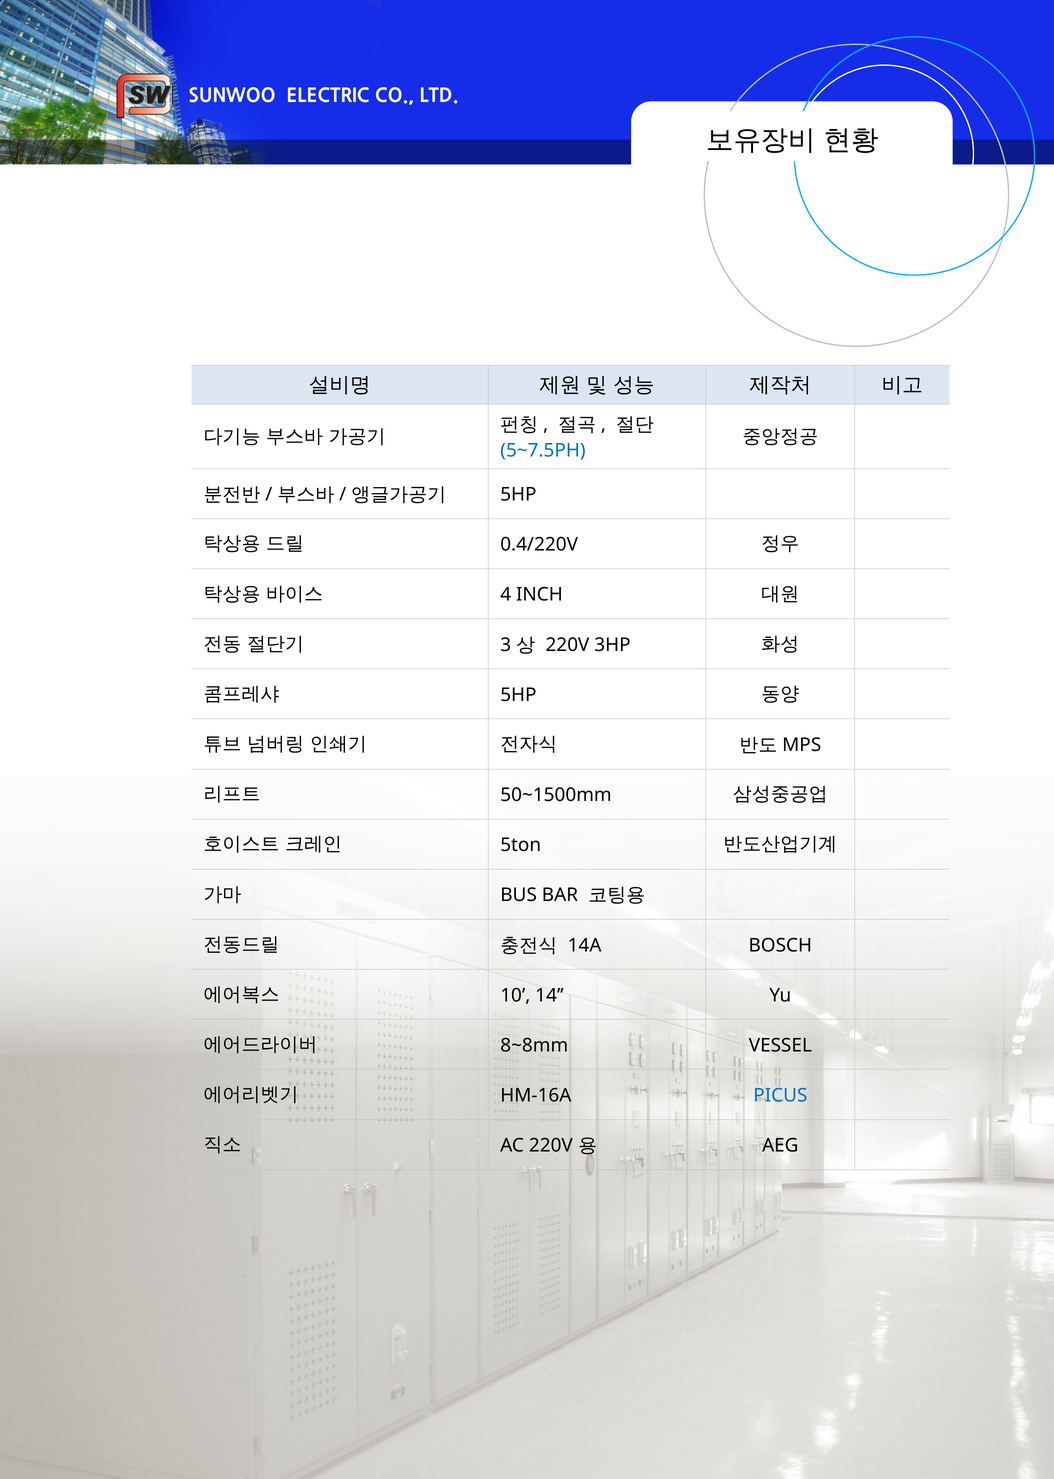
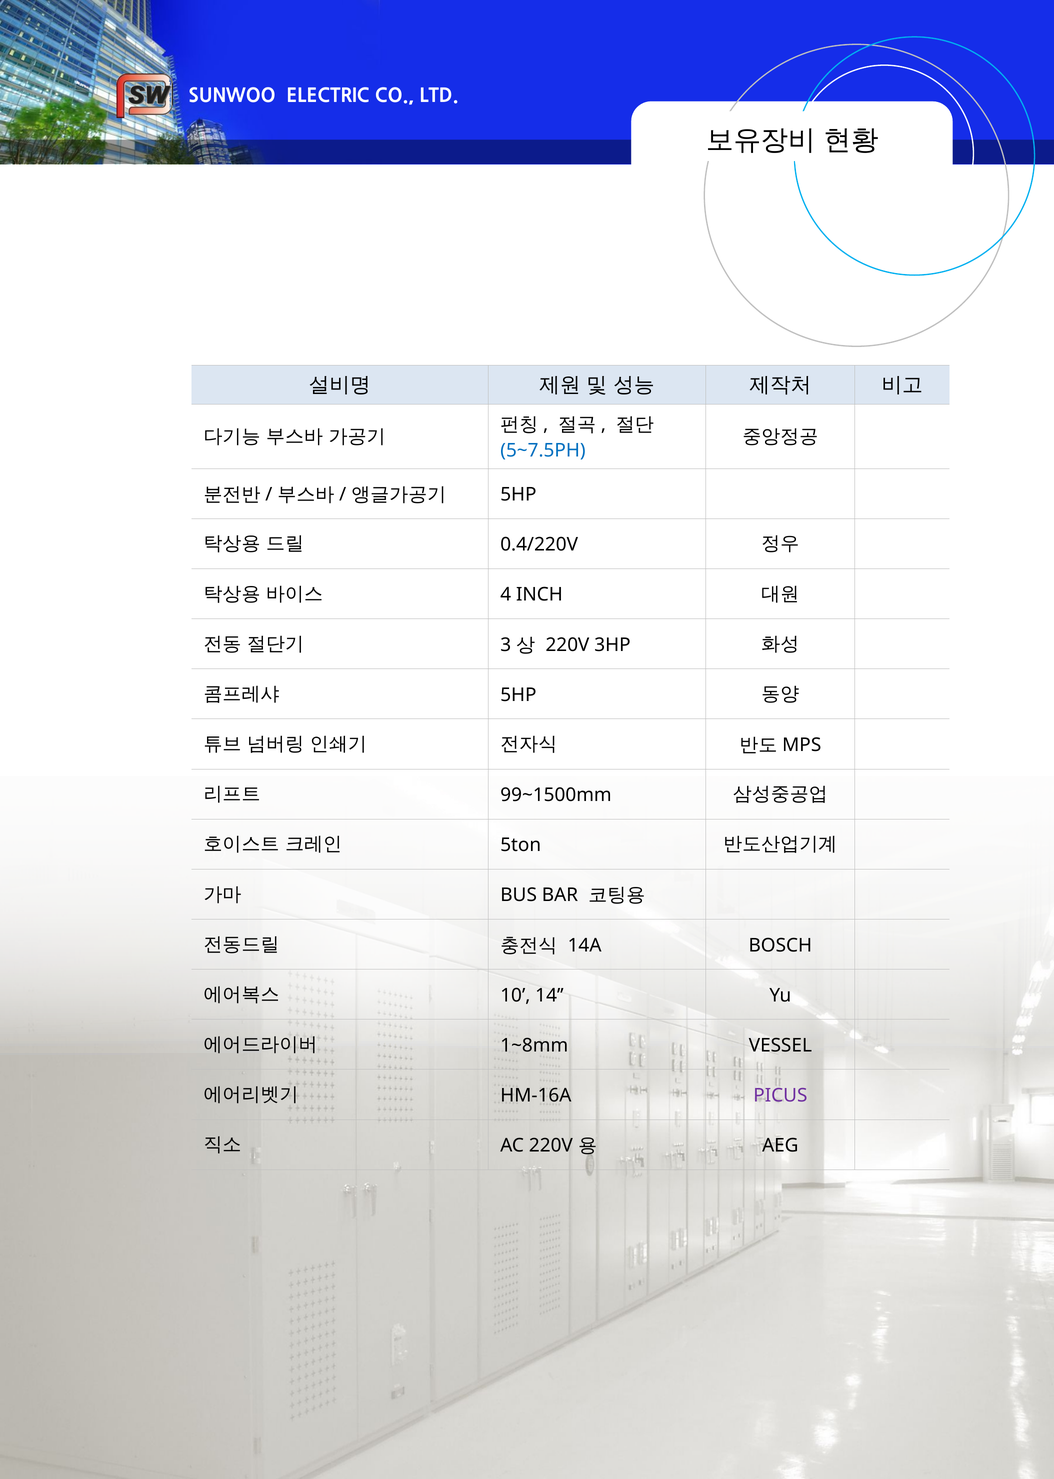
50~1500mm: 50~1500mm -> 99~1500mm (556, 795)
8~8mm: 8~8mm -> 1~8mm (534, 1045)
PICUS colour: blue -> purple (780, 1095)
